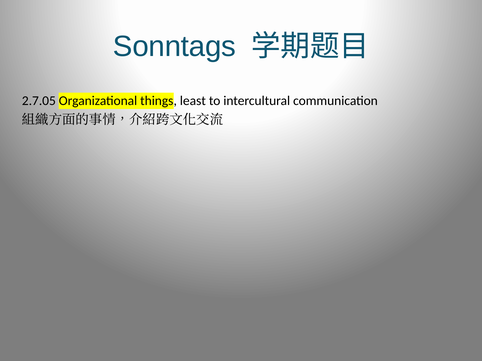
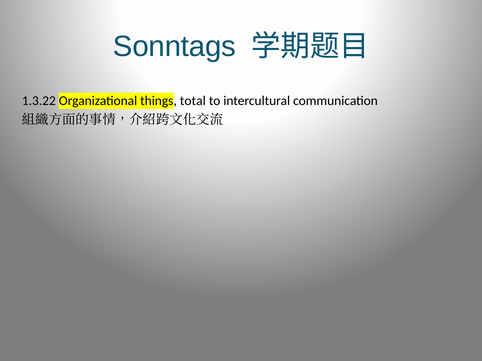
2.7.05: 2.7.05 -> 1.3.22 (39, 101)
least: least -> total (193, 101)
